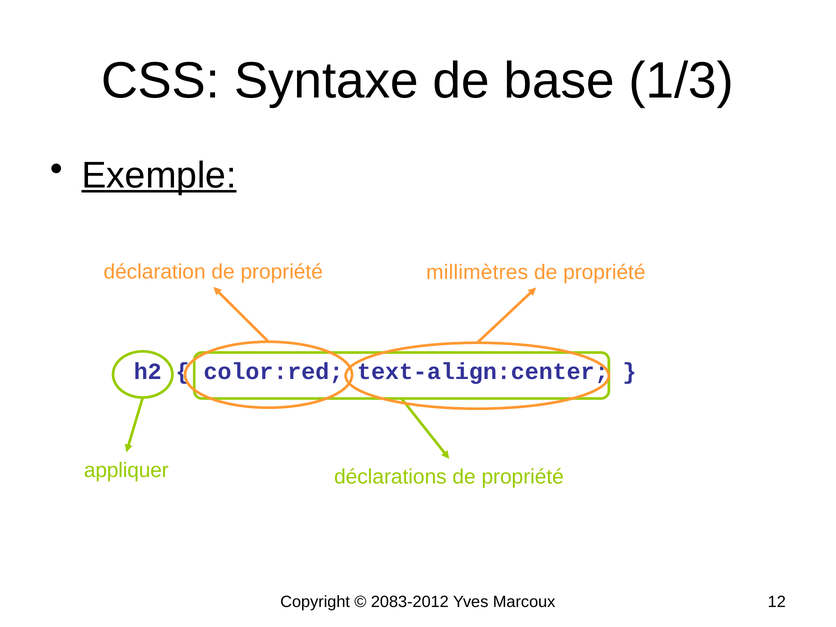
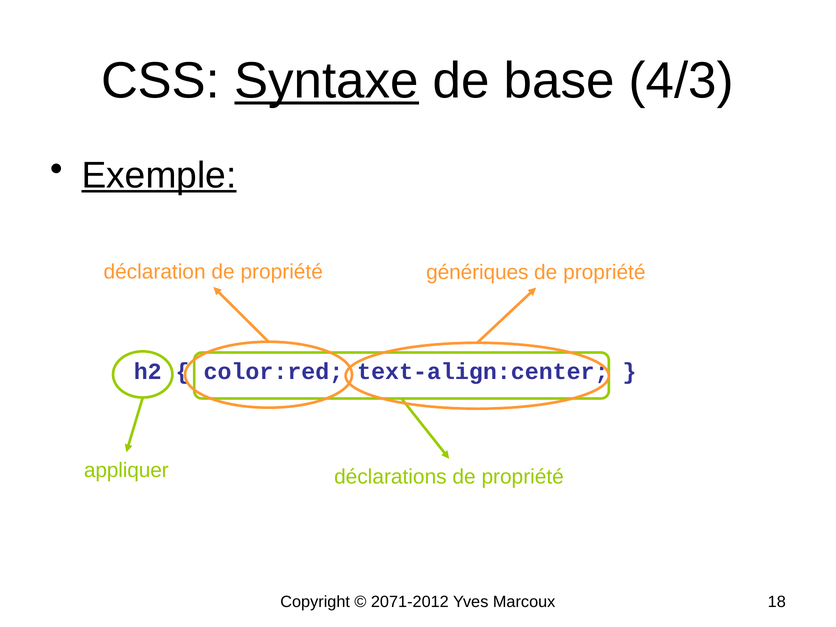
Syntaxe underline: none -> present (327, 81)
1/3: 1/3 -> 4/3 (681, 81)
millimètres: millimètres -> génériques (477, 272)
2083-2012: 2083-2012 -> 2071-2012 (410, 602)
12: 12 -> 18 (777, 602)
